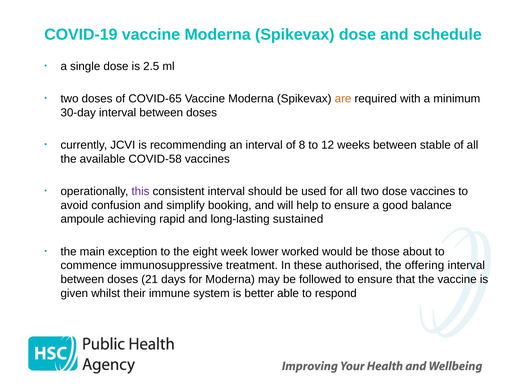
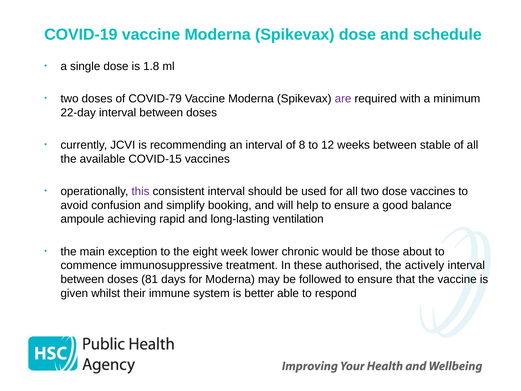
2.5: 2.5 -> 1.8 (151, 66)
COVID-65: COVID-65 -> COVID-79 (155, 99)
are colour: orange -> purple (343, 99)
30-day: 30-day -> 22-day (78, 113)
COVID-58: COVID-58 -> COVID-15 (155, 159)
sustained: sustained -> ventilation (298, 219)
worked: worked -> chronic (300, 251)
offering: offering -> actively (425, 265)
21: 21 -> 81 (150, 279)
